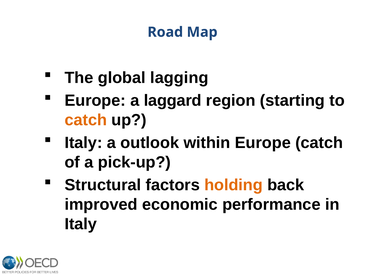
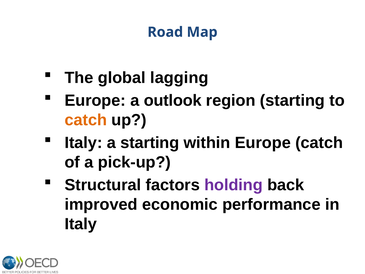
laggard: laggard -> outlook (173, 100)
a outlook: outlook -> starting (150, 143)
holding colour: orange -> purple (234, 185)
